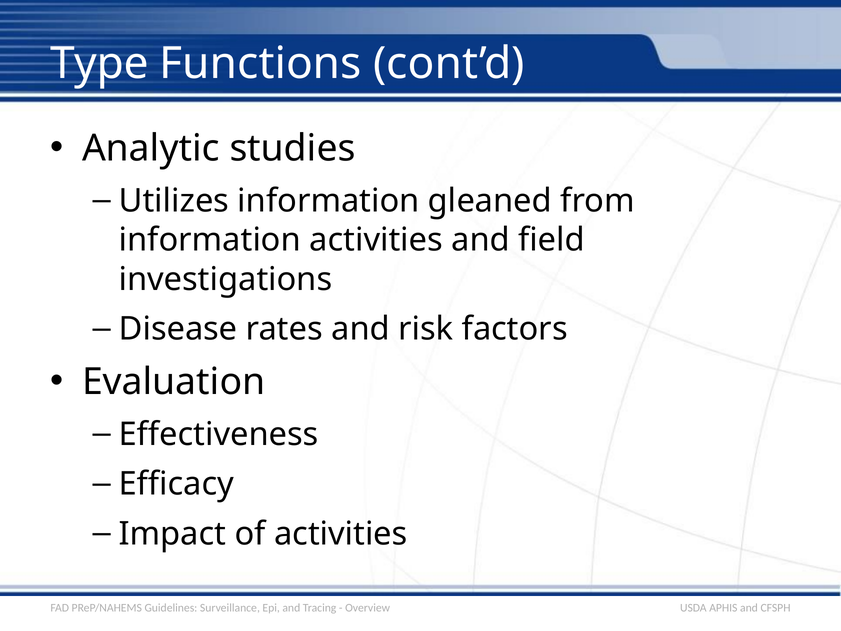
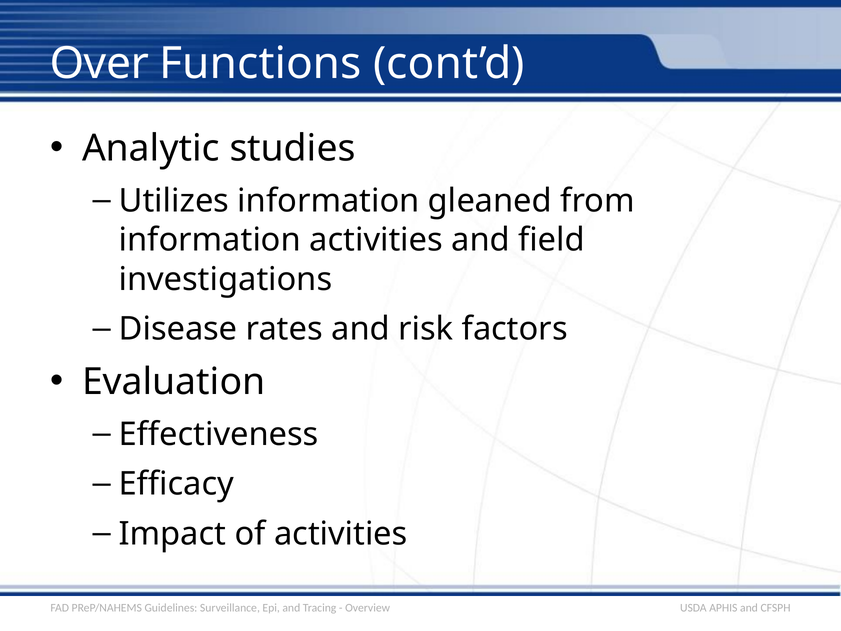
Type: Type -> Over (99, 63)
